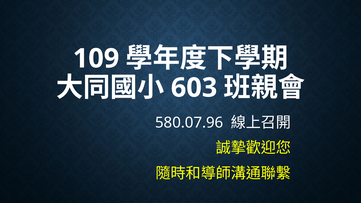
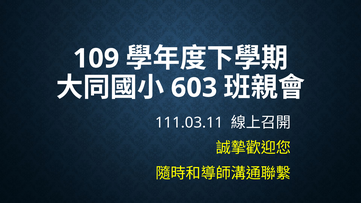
580.07.96: 580.07.96 -> 111.03.11 (189, 123)
